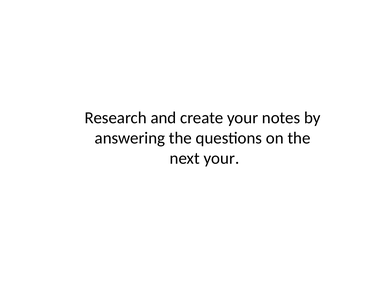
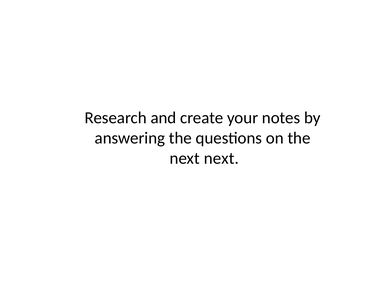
next your: your -> next (221, 158)
